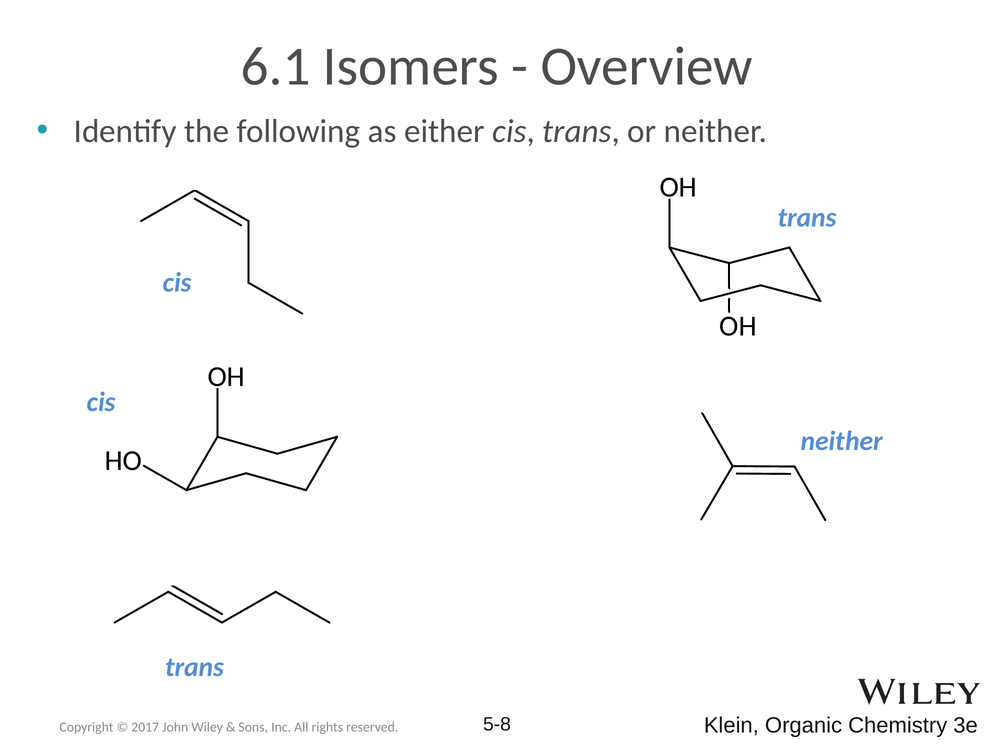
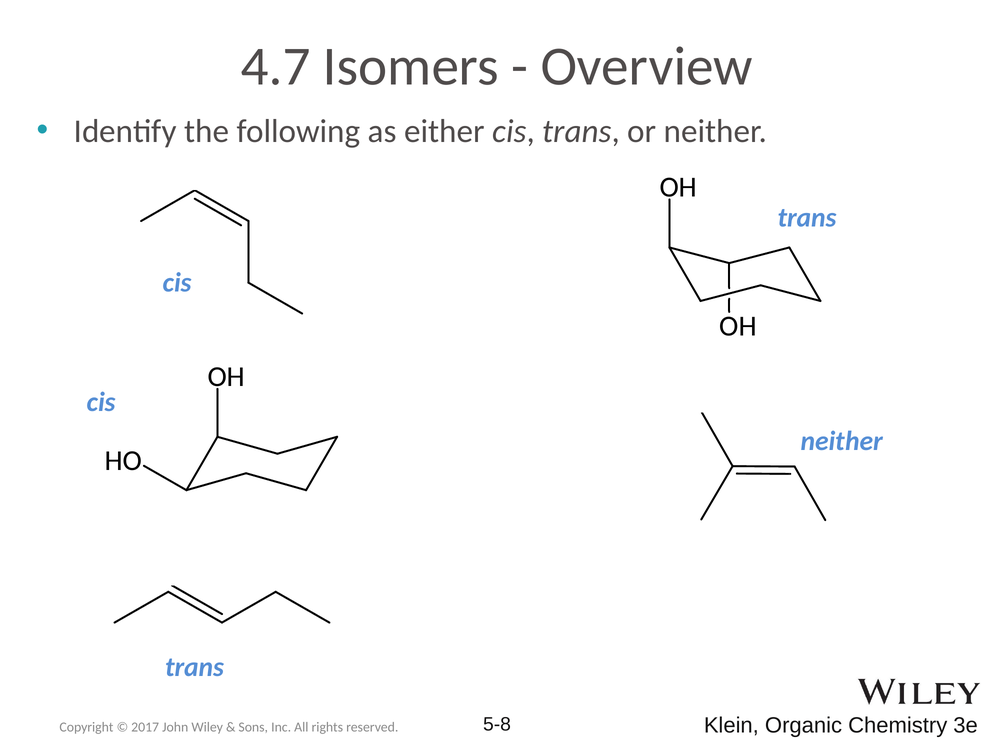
6.1: 6.1 -> 4.7 (276, 66)
